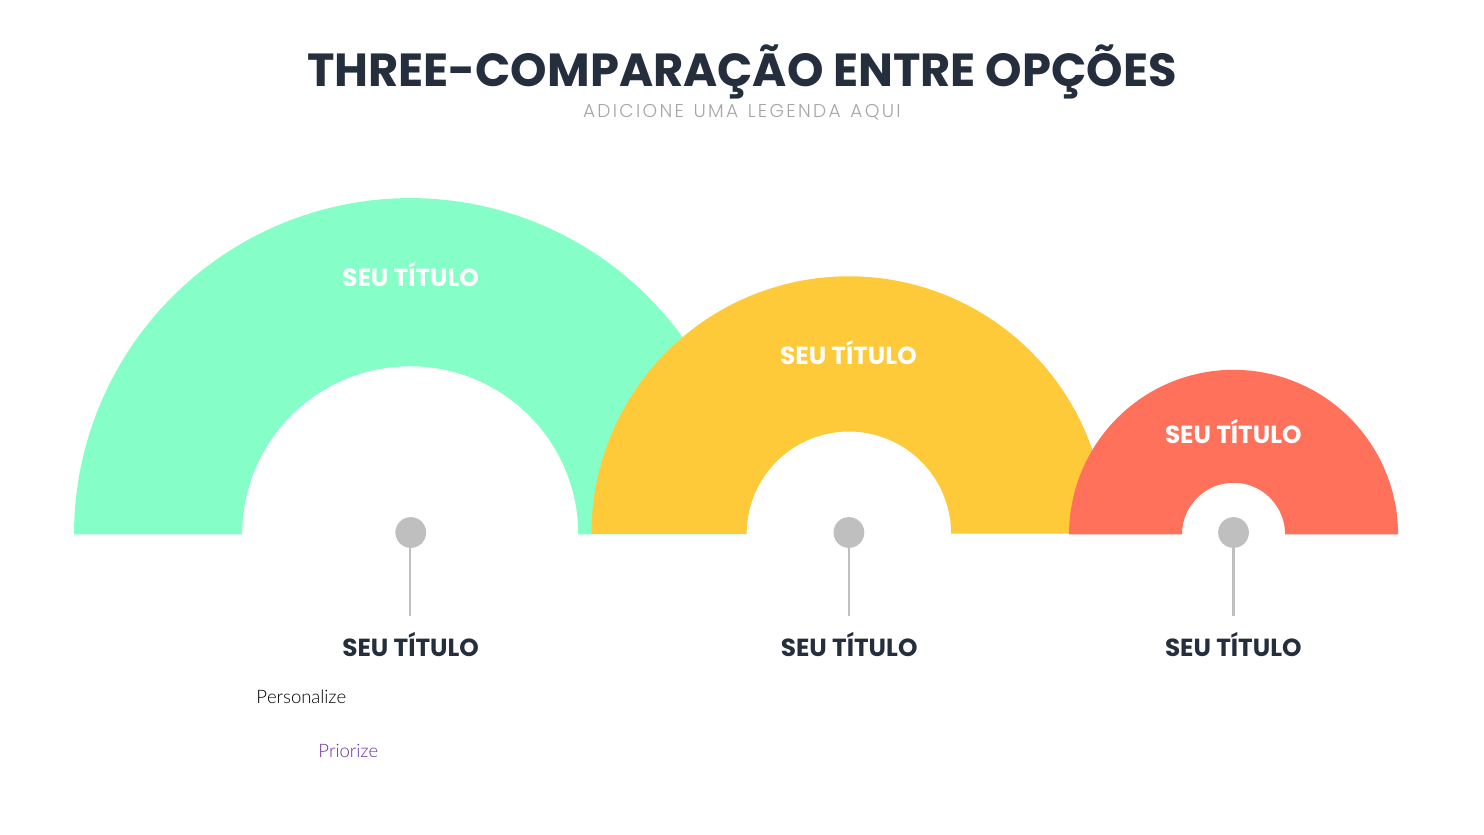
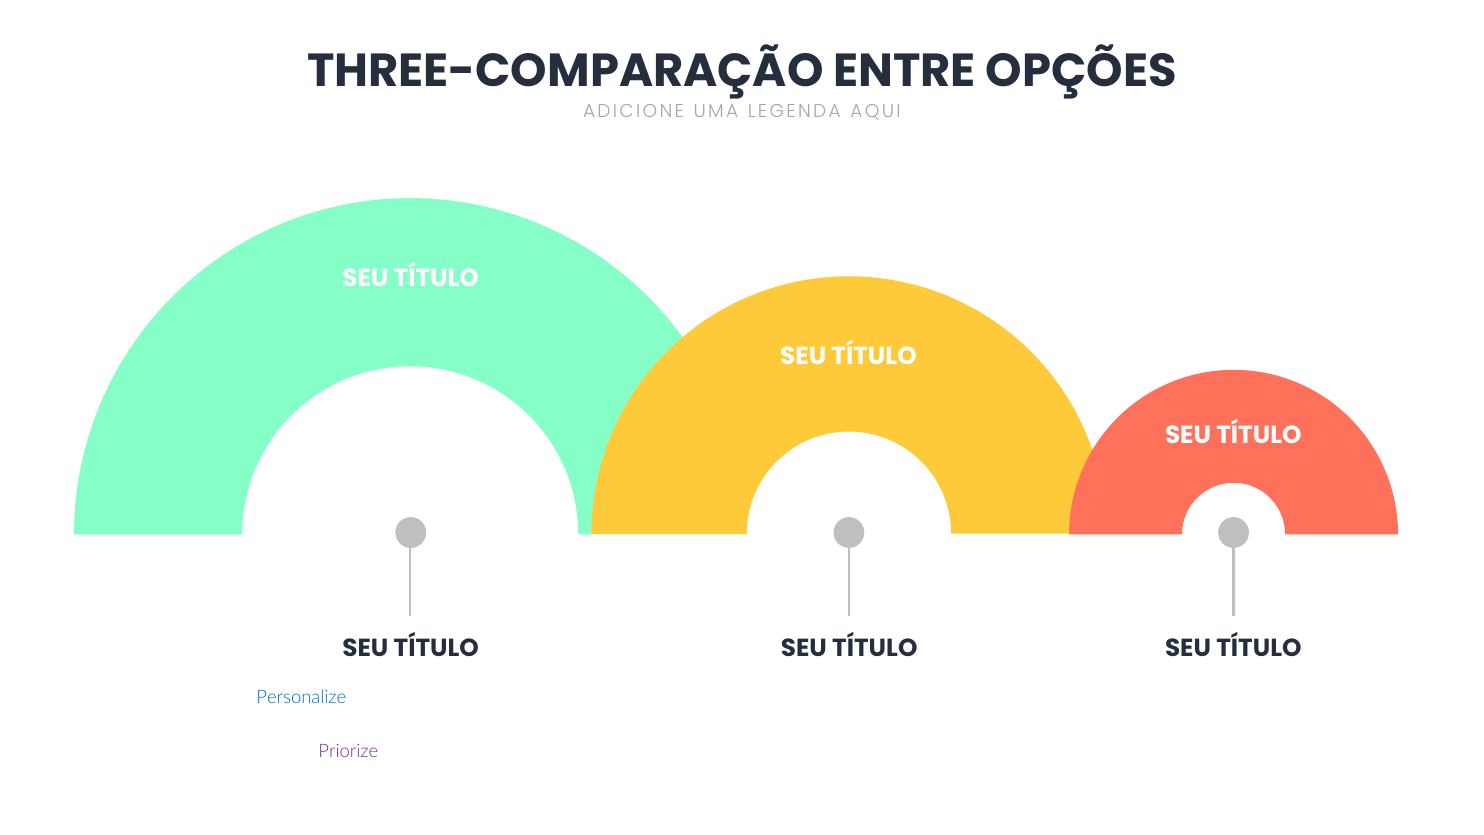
Personalize colour: black -> blue (301, 697)
